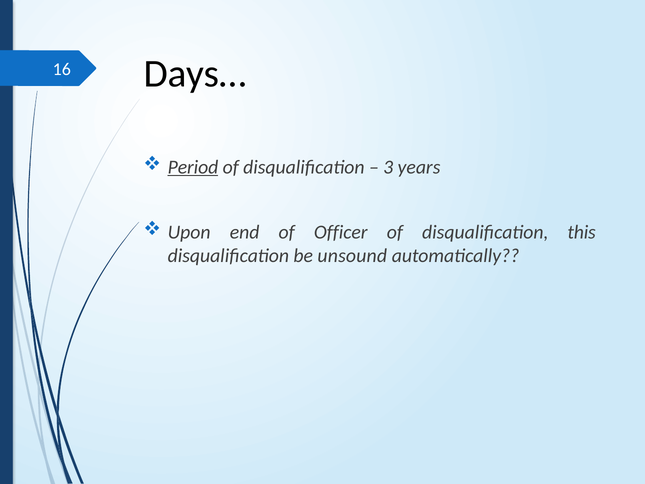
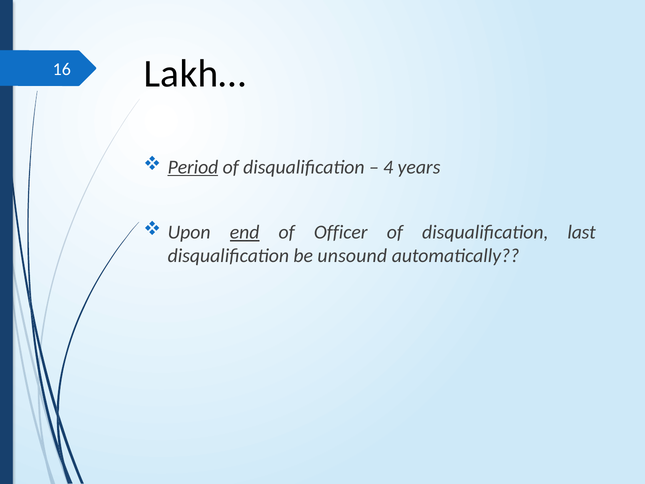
Days…: Days… -> Lakh… (195, 74)
3: 3 -> 4 (388, 167)
end underline: none -> present (245, 232)
this: this -> last (582, 232)
